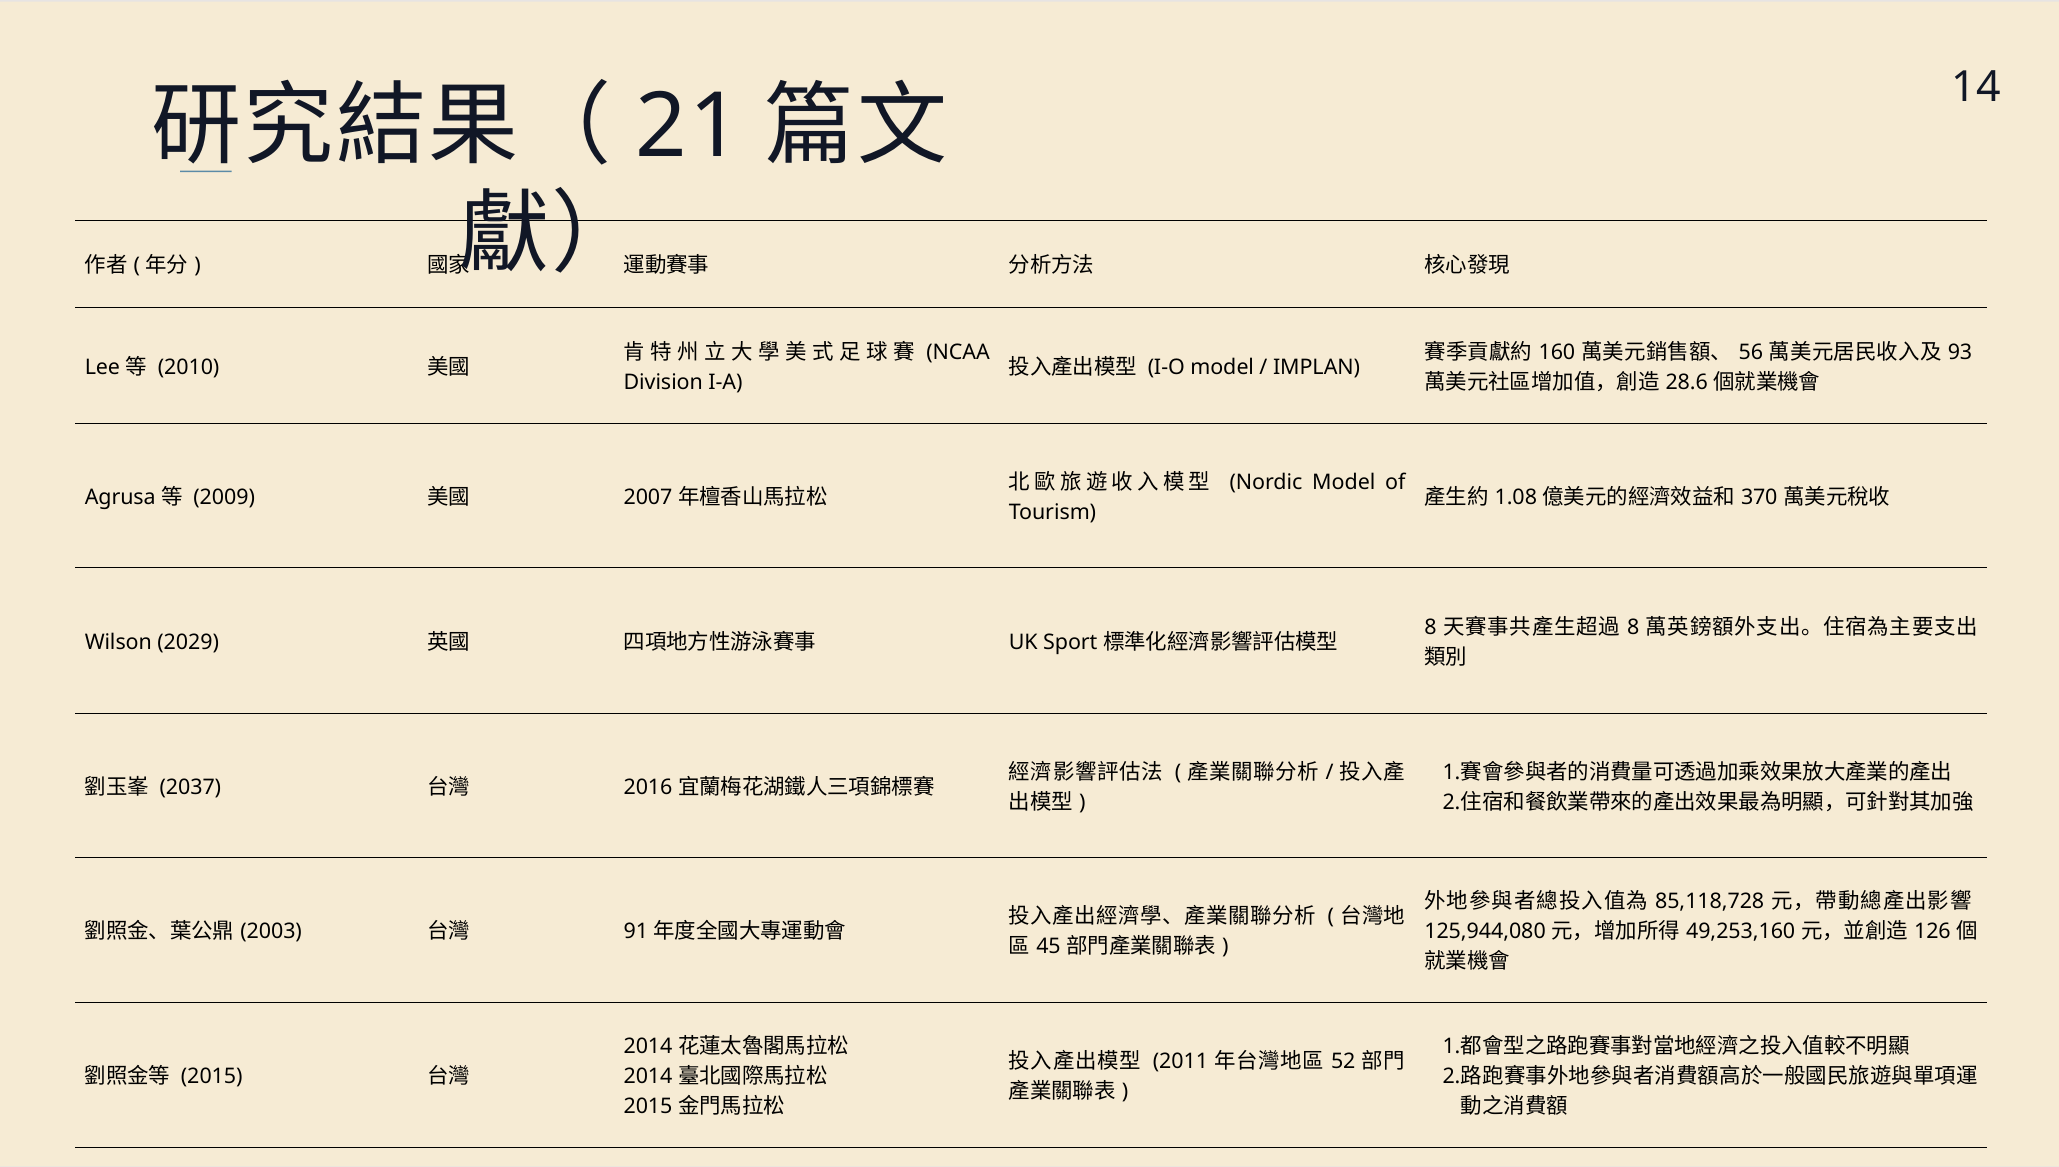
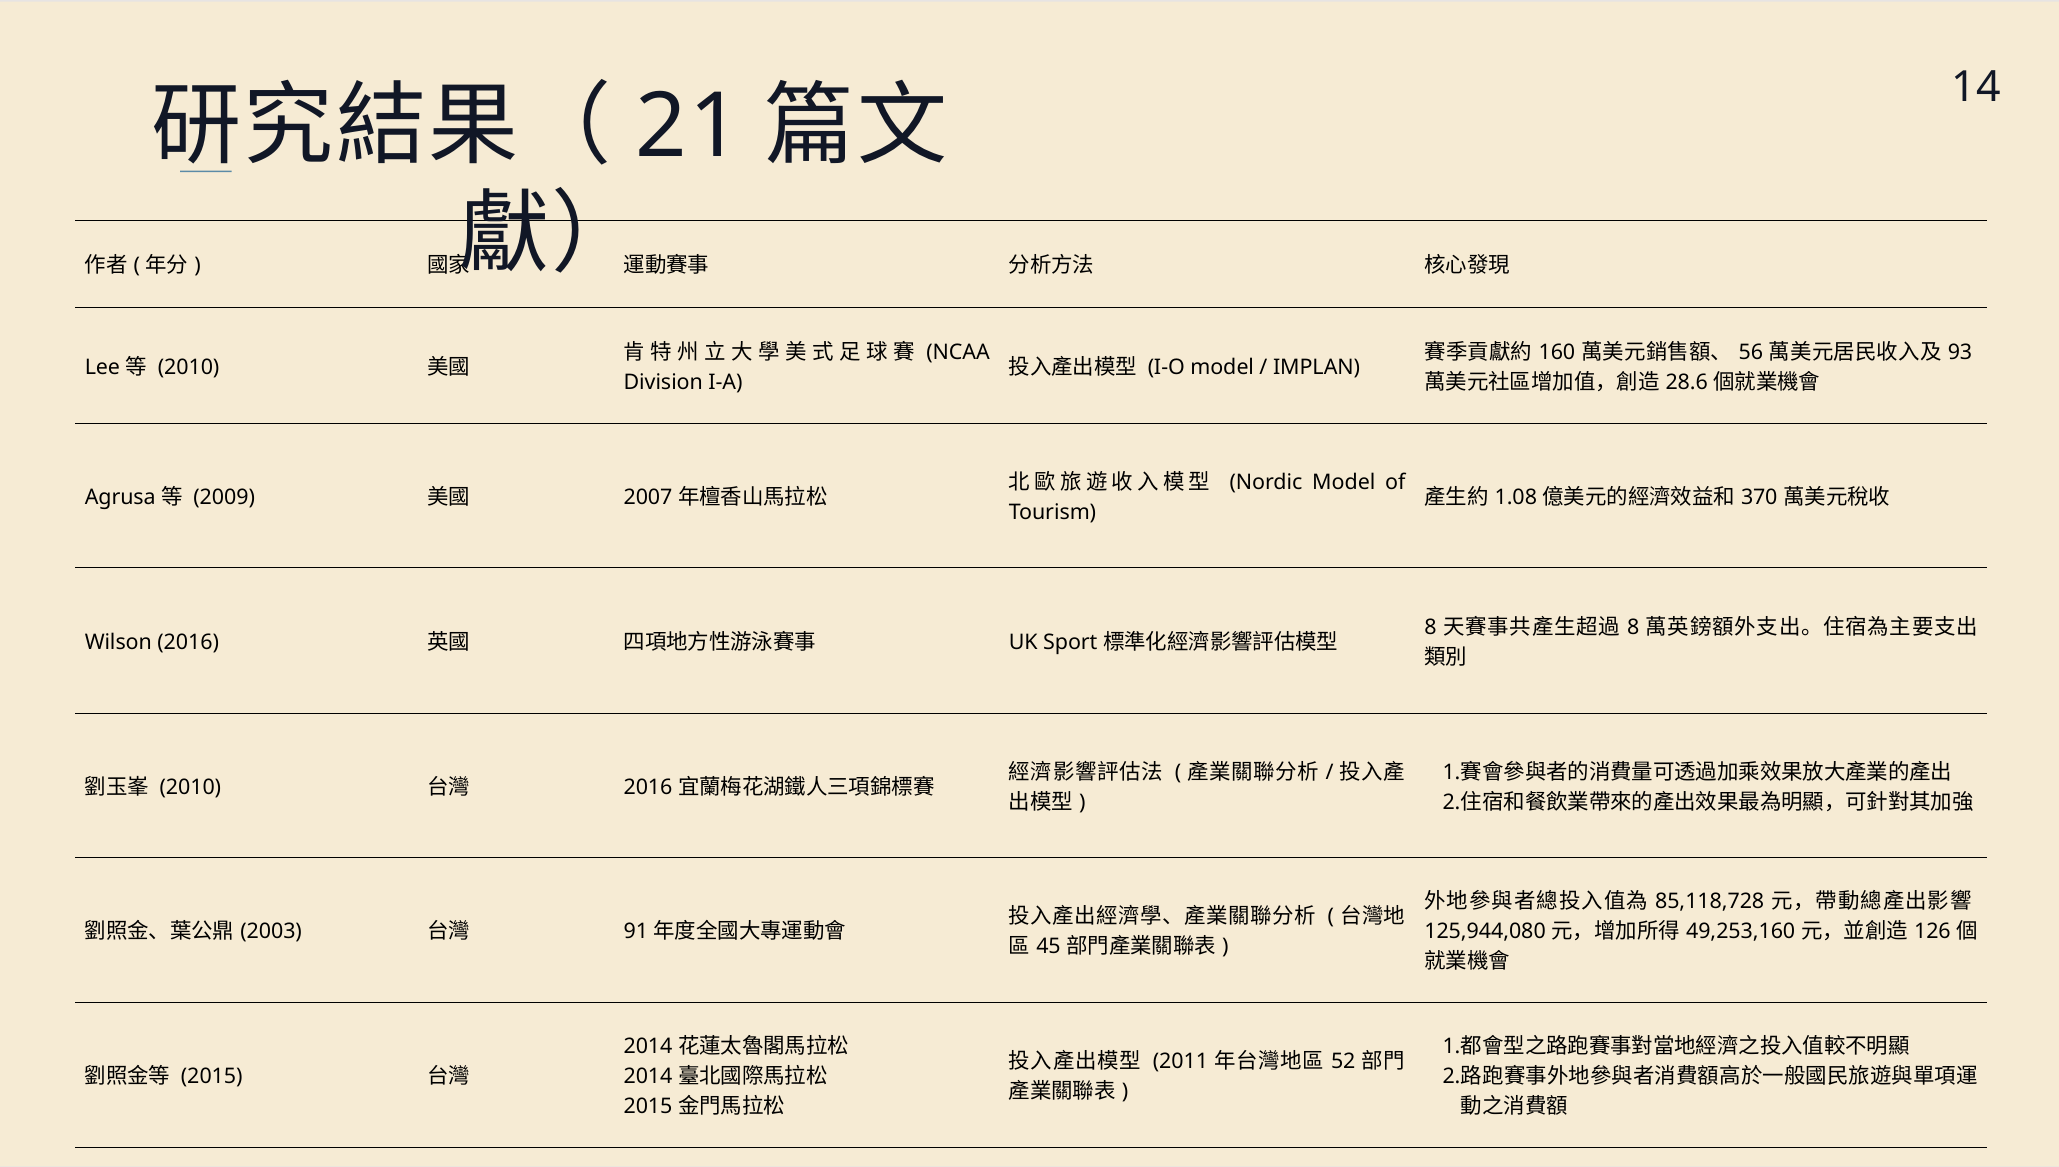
Wilson 2029: 2029 -> 2016 (188, 642)
2037: 2037 -> 2010 (190, 787)
